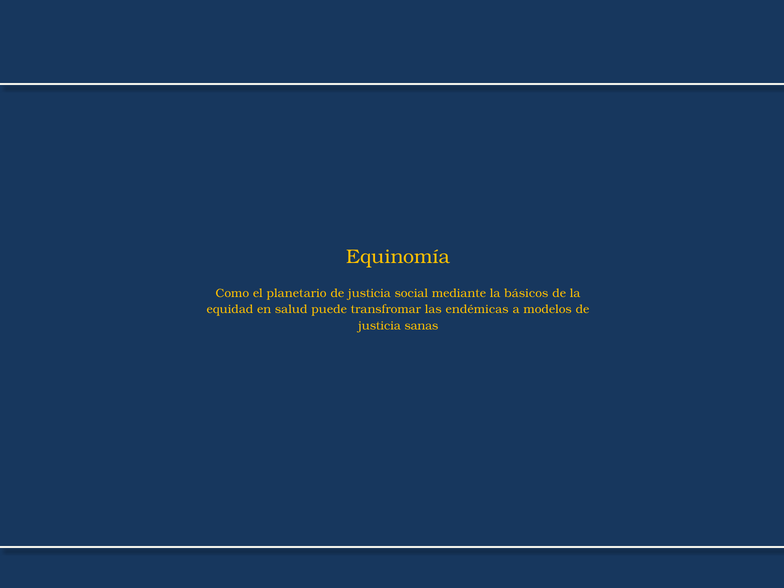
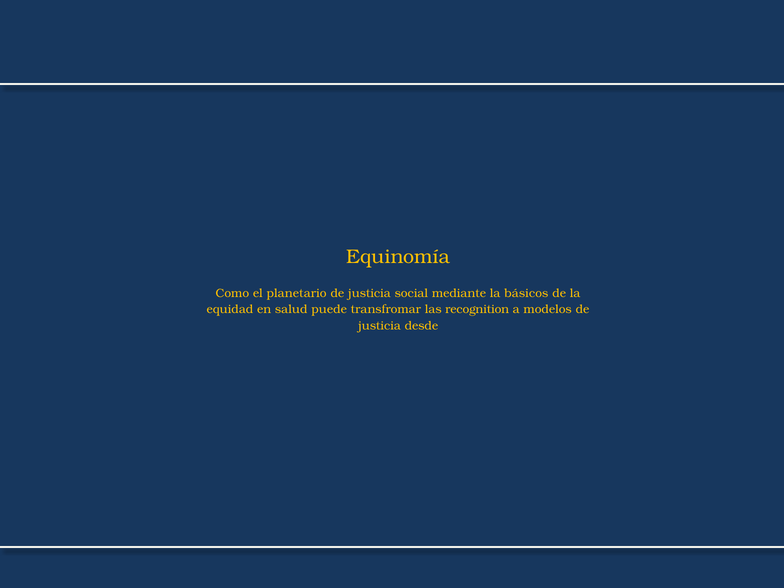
endémicas: endémicas -> recognition (477, 309)
sanas: sanas -> desde (421, 326)
